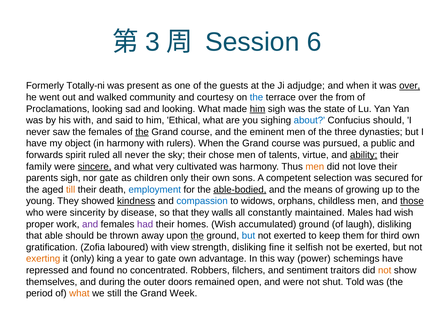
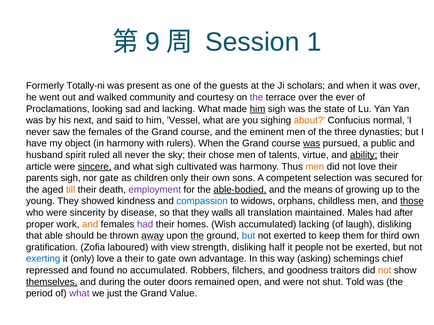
3: 3 -> 9 (153, 42)
6: 6 -> 1 (314, 42)
adjudge: adjudge -> scholars (306, 86)
over underline: present -> none (410, 86)
the colour: blue -> purple (256, 97)
from: from -> ever (345, 97)
and looking: looking -> lacking (179, 109)
his with: with -> next (84, 121)
Ethical: Ethical -> Vessel (184, 121)
about colour: blue -> orange (309, 121)
Confucius should: should -> normal (389, 121)
the underline: present -> none (142, 132)
was underline: none -> present (312, 144)
forwards: forwards -> husband (44, 155)
family: family -> article (39, 167)
what very: very -> sigh (165, 167)
employment colour: blue -> purple (155, 190)
kindness underline: present -> none (136, 201)
constantly: constantly -> translation (270, 213)
had wish: wish -> after (404, 213)
and colour: purple -> orange (90, 225)
accumulated ground: ground -> lacking (314, 225)
away underline: none -> present (153, 236)
fine: fine -> half (277, 248)
selfish: selfish -> people (309, 248)
exerting colour: orange -> blue (43, 259)
only king: king -> love (106, 259)
a year: year -> their (134, 259)
power: power -> asking (314, 259)
schemings have: have -> chief (392, 259)
no concentrated: concentrated -> accumulated (159, 271)
sentiment: sentiment -> goodness (307, 271)
themselves underline: none -> present (52, 282)
what colour: orange -> purple (79, 294)
still: still -> just (114, 294)
Week: Week -> Value (183, 294)
